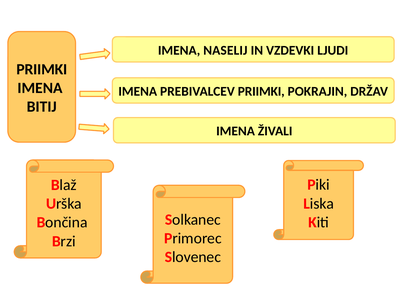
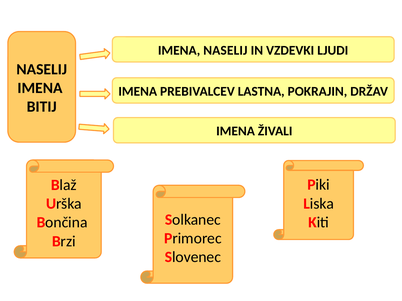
PRIIMKI: PRIIMKI -> NASELIJ (42, 69)
PREBIVALCEV PRIIMKI: PRIIMKI -> LASTNA (261, 92)
